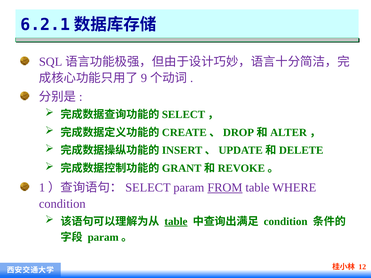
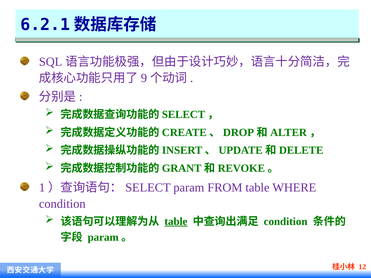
FROM underline: present -> none (225, 188)
